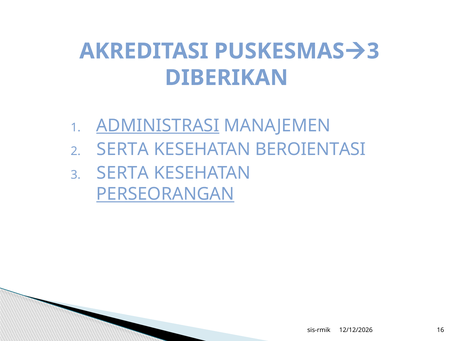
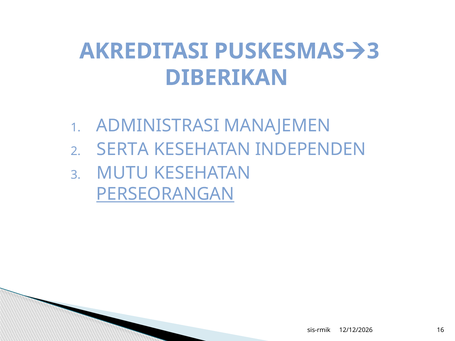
ADMINISTRASI underline: present -> none (158, 126)
BEROIENTASI: BEROIENTASI -> INDEPENDEN (311, 149)
SERTA: SERTA -> MUTU (123, 173)
